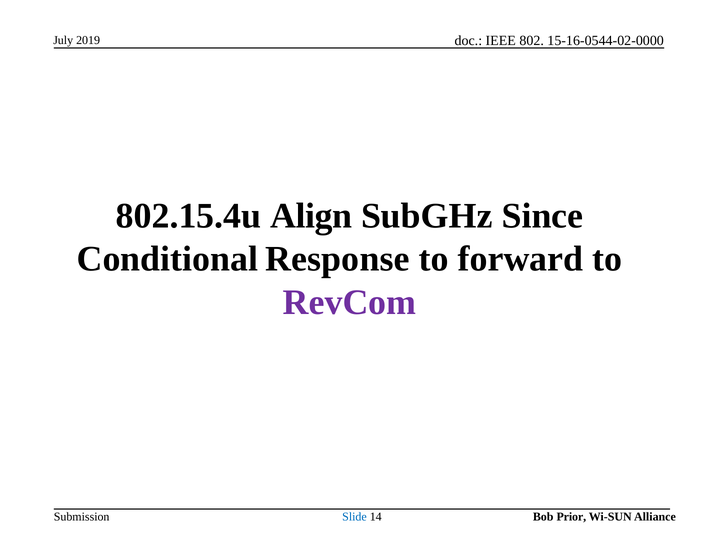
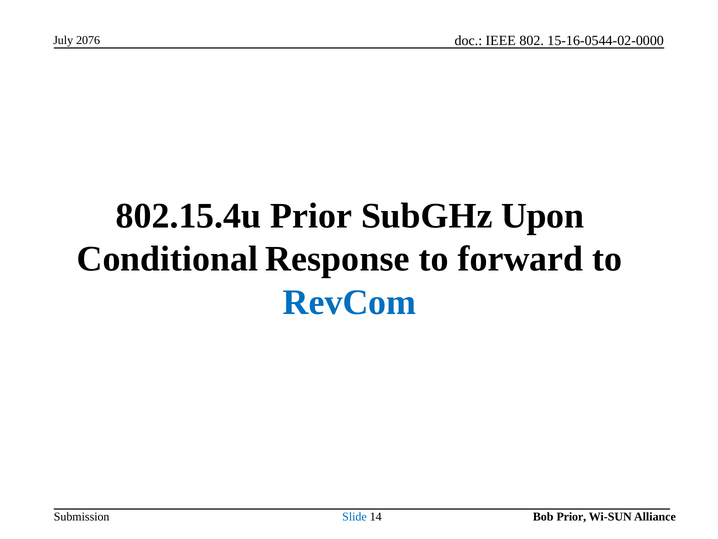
2019: 2019 -> 2076 (88, 40)
802.15.4u Align: Align -> Prior (311, 216)
Since: Since -> Upon (543, 216)
RevCom colour: purple -> blue (350, 302)
